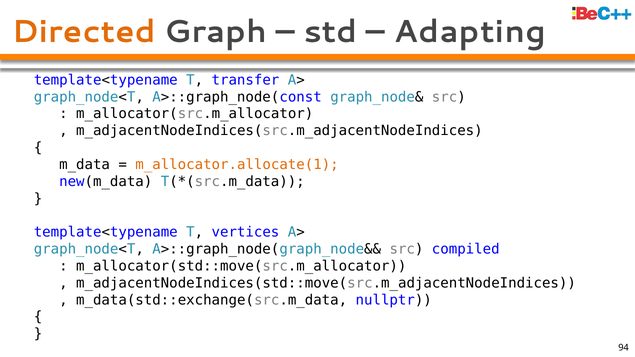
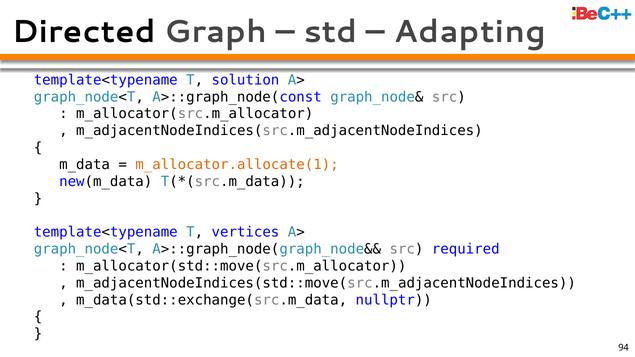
Directed colour: orange -> black (84, 32)
transfer: transfer -> solution (245, 80)
compiled: compiled -> required (466, 249)
